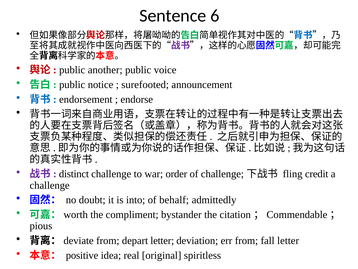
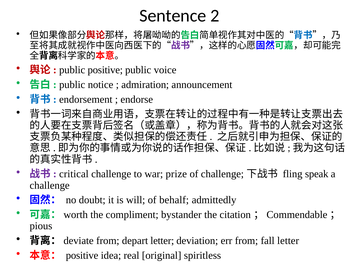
6: 6 -> 2 (215, 16)
public another: another -> positive (105, 70)
surefooted: surefooted -> admiration (145, 85)
distinct: distinct -> critical (74, 174)
order: order -> prize (176, 174)
credit: credit -> speak (317, 174)
into: into -> will (136, 200)
